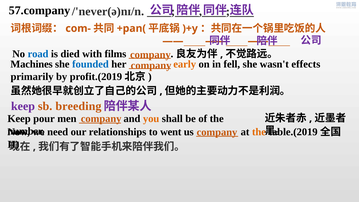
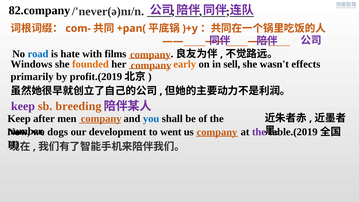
57.company: 57.company -> 82.company (39, 10)
died: died -> hate (70, 54)
Machines: Machines -> Windows (32, 64)
founded colour: blue -> orange (90, 64)
fell: fell -> sell (232, 64)
pour: pour -> after (44, 119)
you colour: orange -> blue (151, 119)
need: need -> dogs (58, 132)
relationships: relationships -> development (118, 132)
the colour: orange -> purple (259, 132)
